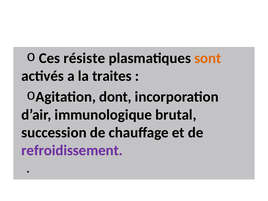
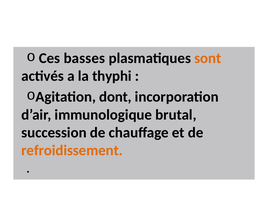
résiste: résiste -> basses (84, 58)
traites: traites -> thyphi (112, 76)
refroidissement colour: purple -> orange (72, 150)
